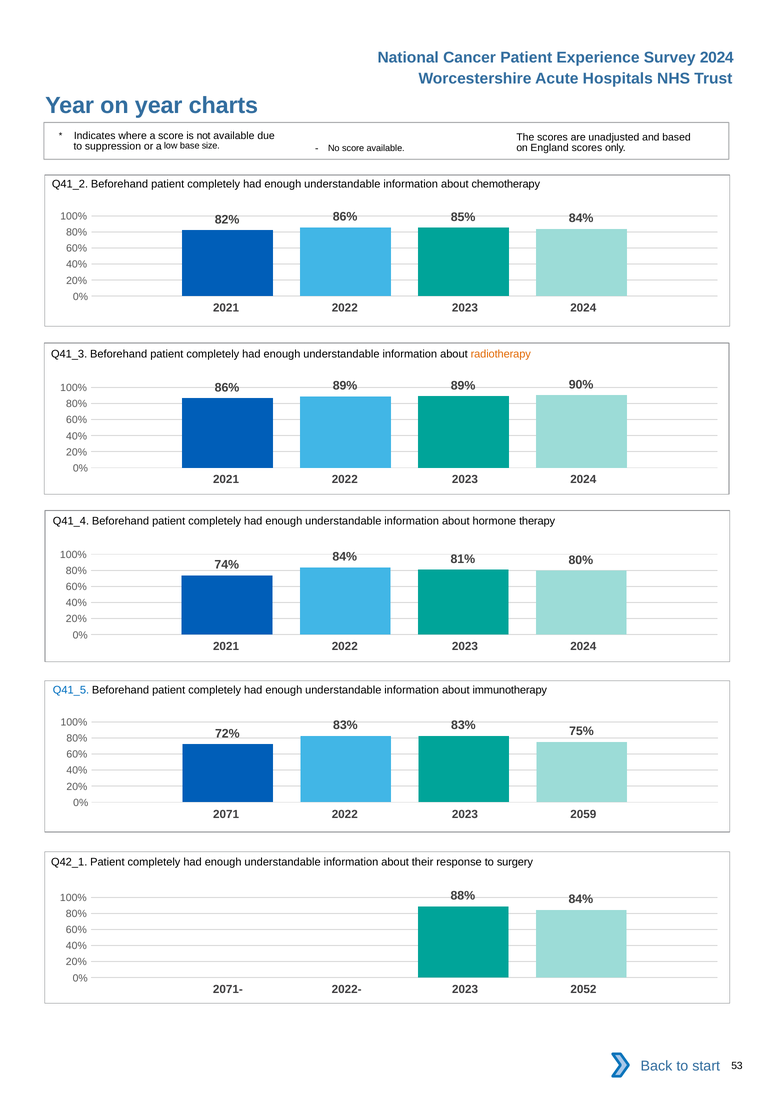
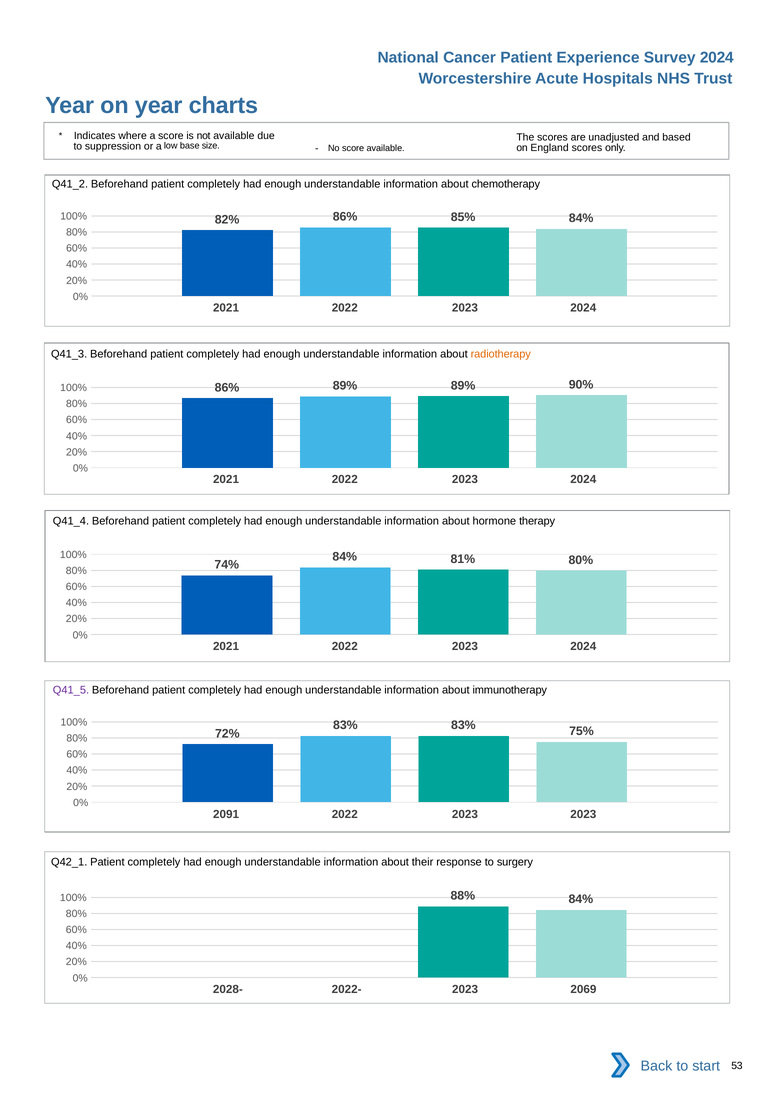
Q41_5 colour: blue -> purple (71, 691)
2071: 2071 -> 2091 (226, 815)
2023 2059: 2059 -> 2023 (583, 815)
2071-: 2071- -> 2028- (228, 990)
2052: 2052 -> 2069 (583, 990)
